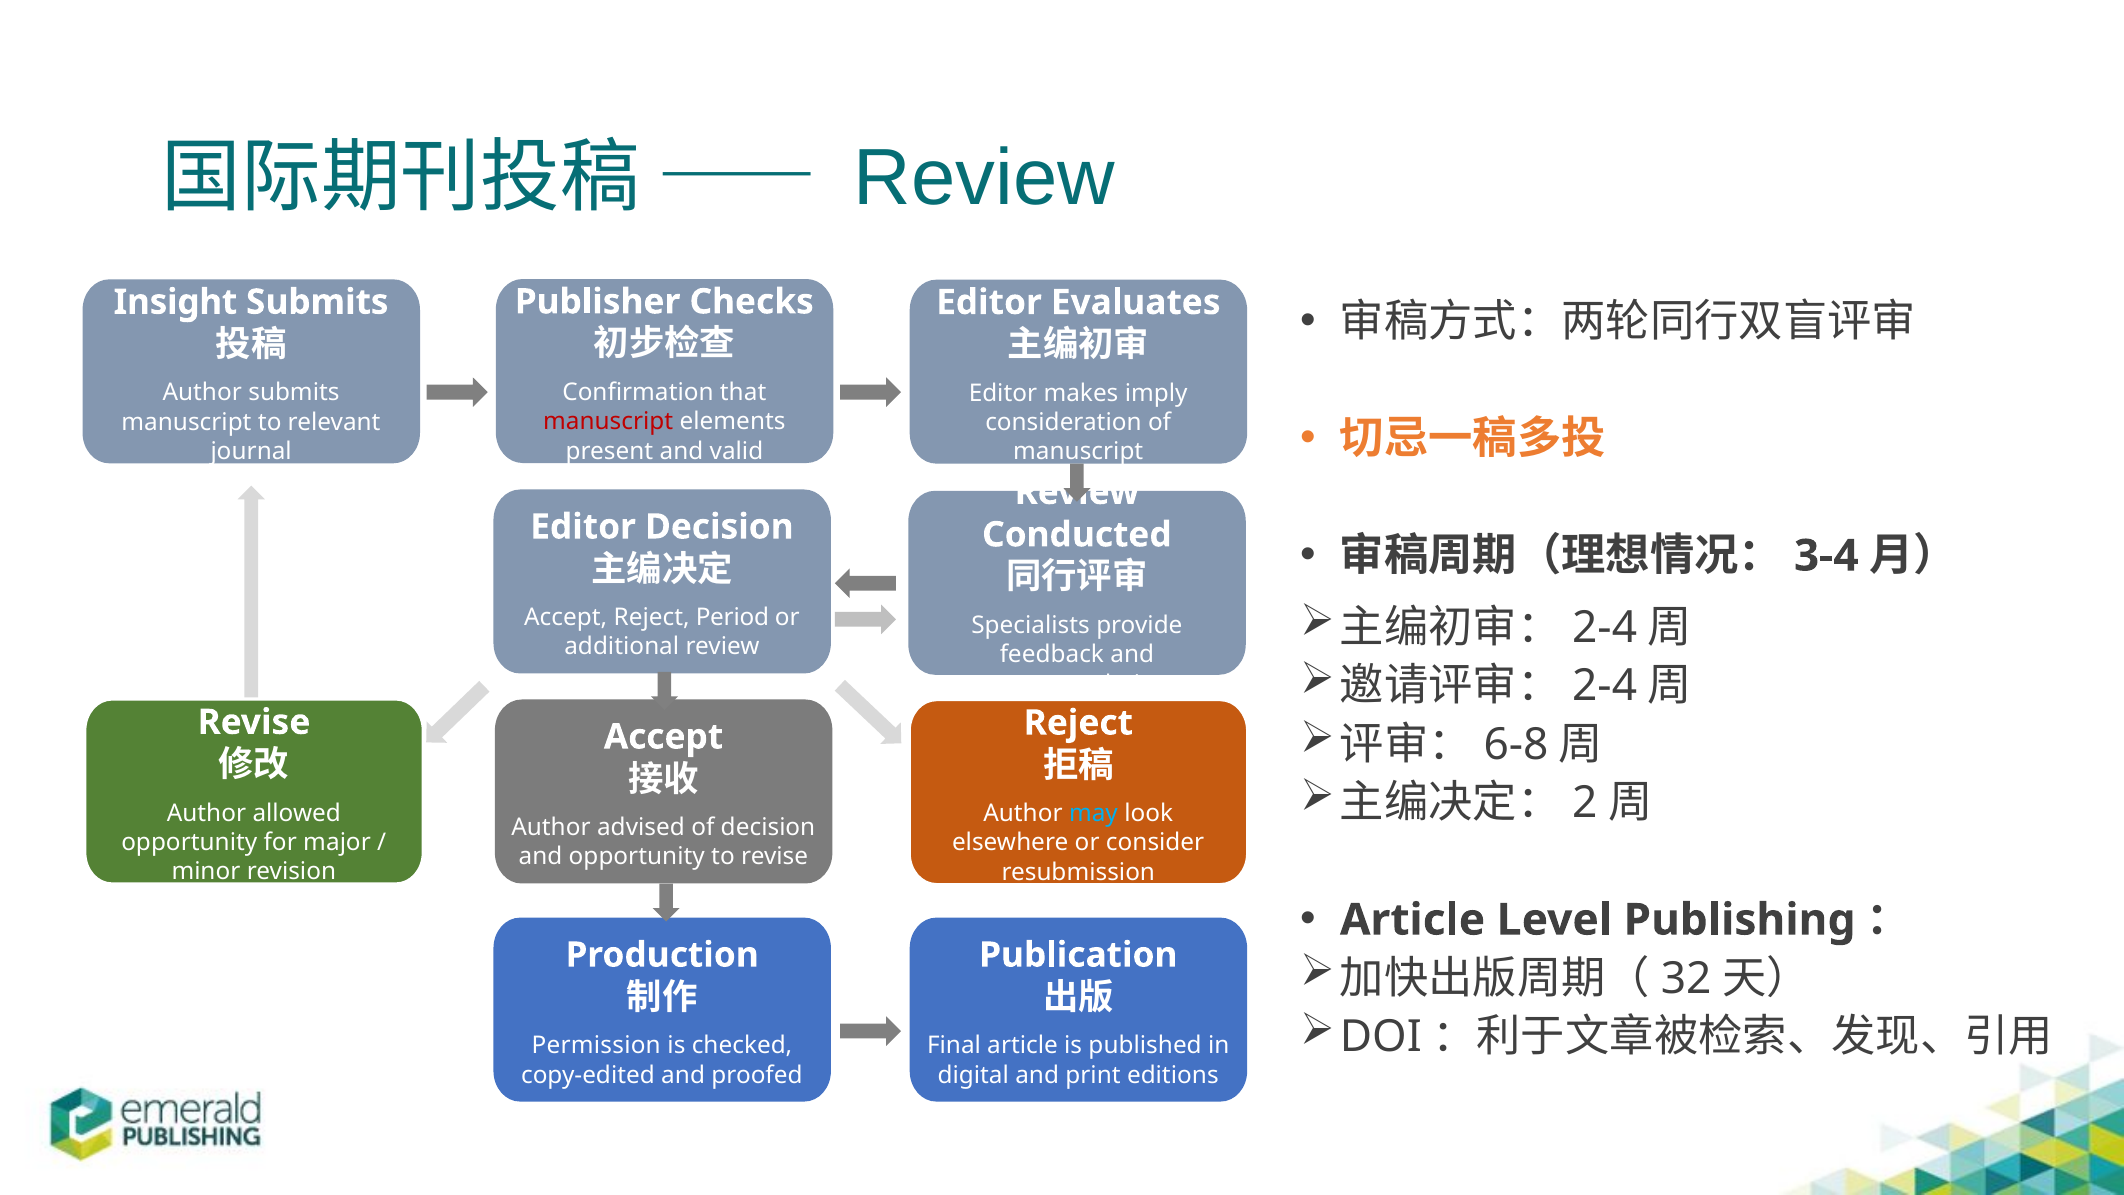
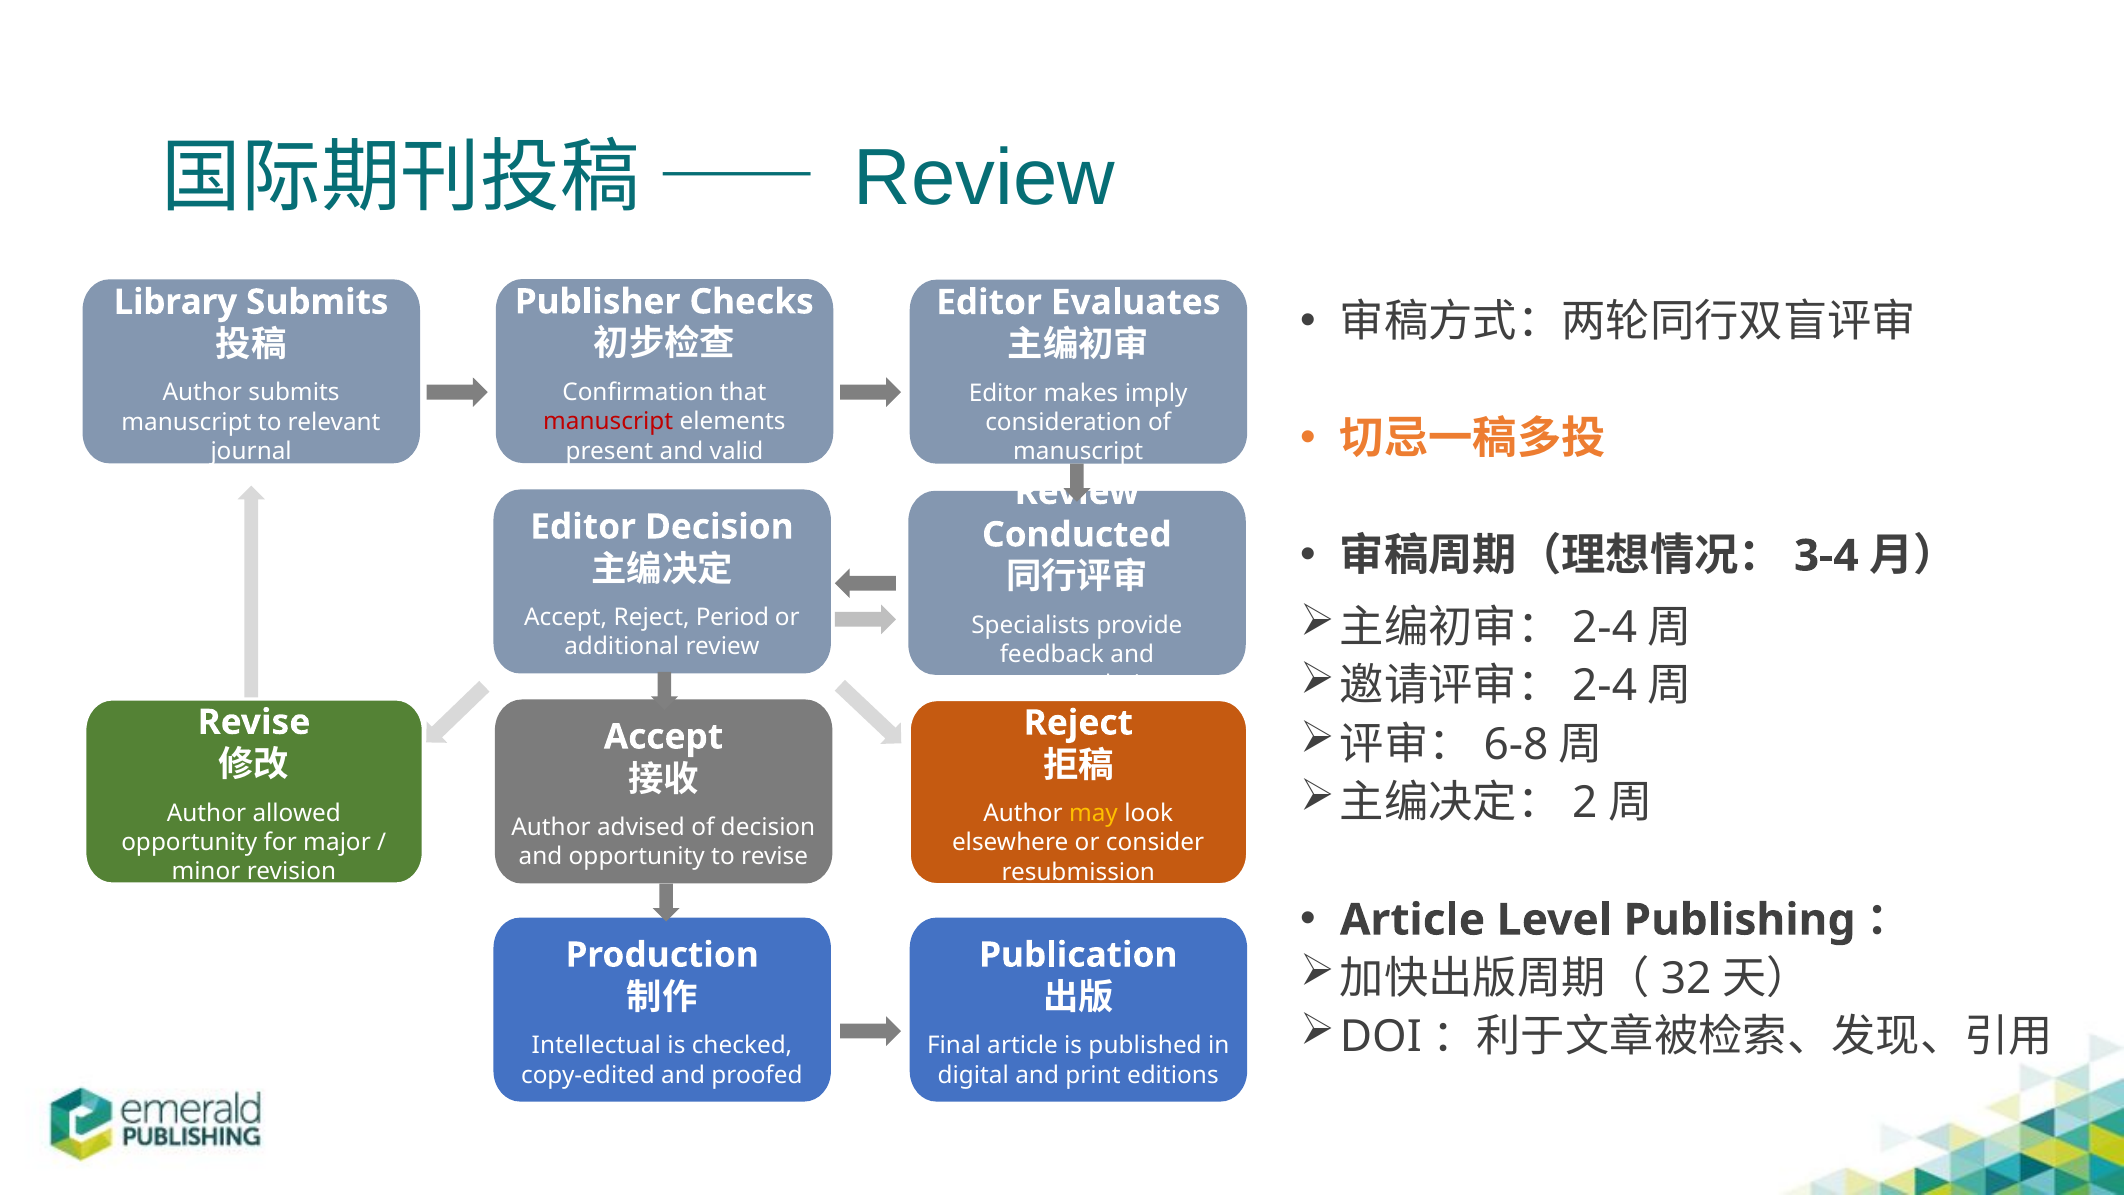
Insight: Insight -> Library (175, 302)
may colour: light blue -> yellow (1093, 814)
Permission: Permission -> Intellectual (596, 1046)
